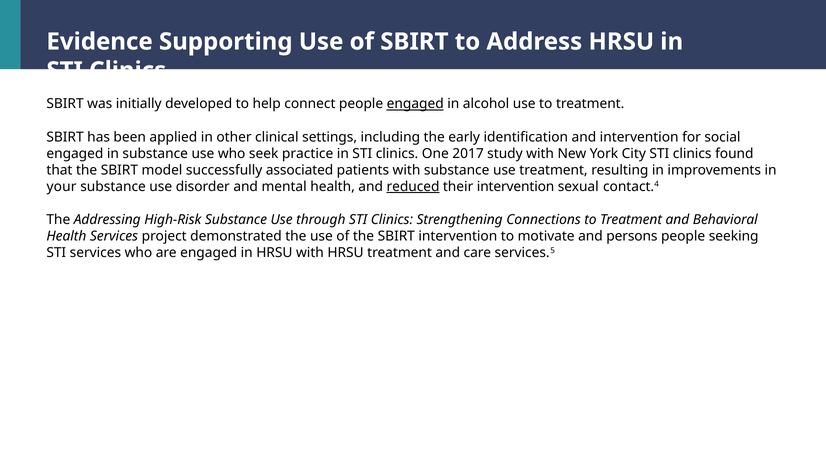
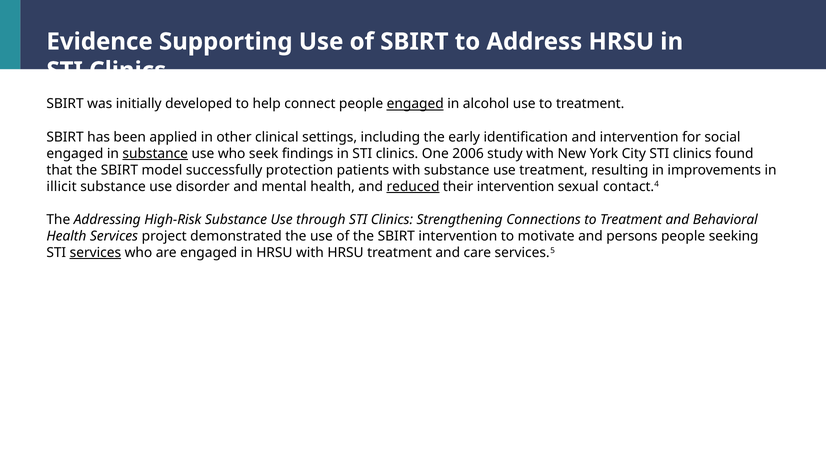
substance underline: none -> present (155, 153)
practice: practice -> findings (308, 153)
2017: 2017 -> 2006 (468, 153)
associated: associated -> protection (300, 170)
your: your -> illicit (62, 186)
services underline: none -> present (95, 252)
